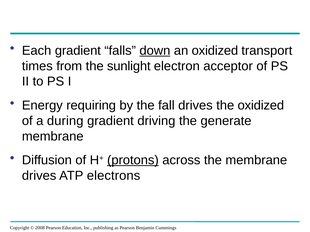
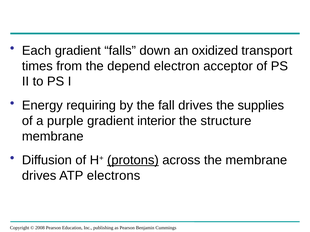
down underline: present -> none (155, 51)
sunlight: sunlight -> depend (129, 66)
the oxidized: oxidized -> supplies (261, 106)
during: during -> purple (65, 121)
driving: driving -> interior (156, 121)
generate: generate -> structure (226, 121)
